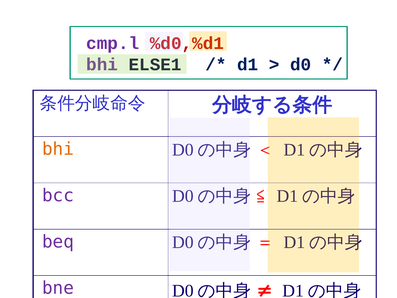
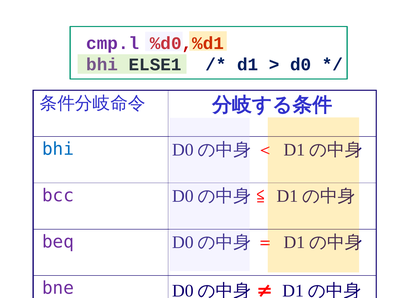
bhi colour: orange -> blue (58, 149)
